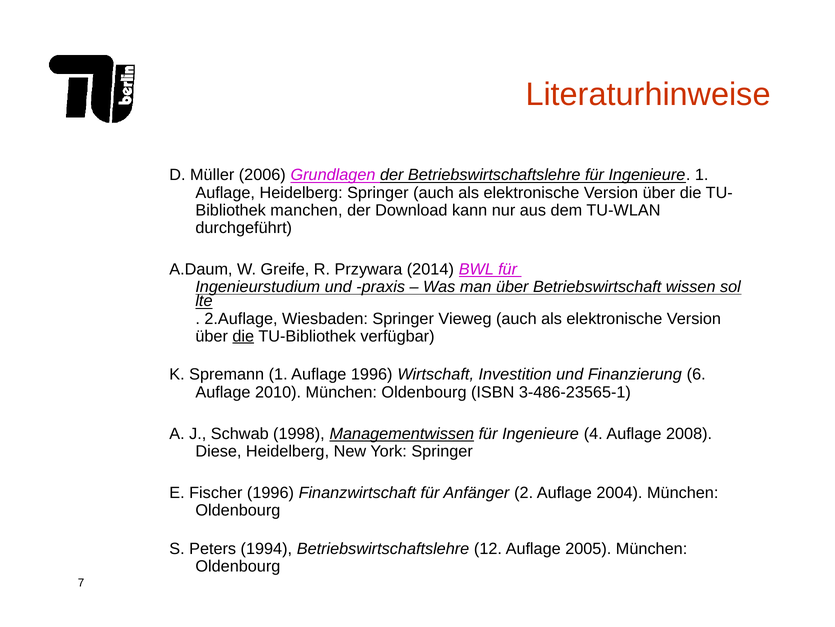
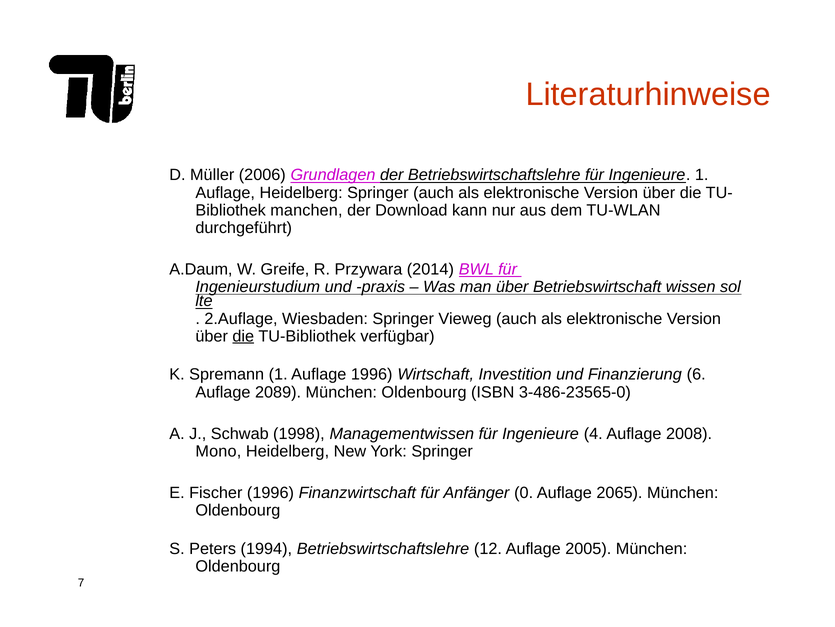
2010: 2010 -> 2089 (278, 392)
3-486-23565-1: 3-486-23565-1 -> 3-486-23565-0 (575, 392)
Managementwissen underline: present -> none (402, 433)
Diese: Diese -> Mono (218, 451)
2: 2 -> 0 (524, 492)
2004: 2004 -> 2065 (619, 492)
